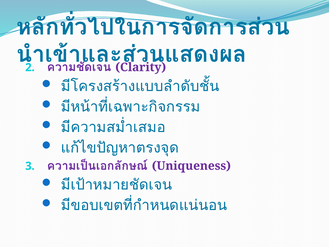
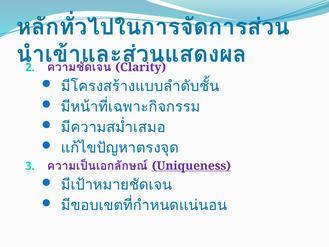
Uniqueness underline: none -> present (191, 166)
